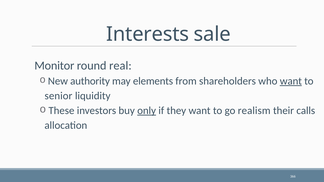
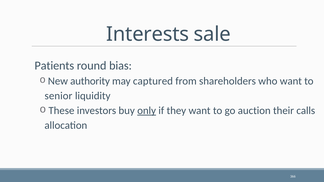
Monitor: Monitor -> Patients (54, 66)
real: real -> bias (120, 66)
elements: elements -> captured (153, 81)
want underline: present -> none (291, 81)
realism: realism -> auction (254, 111)
